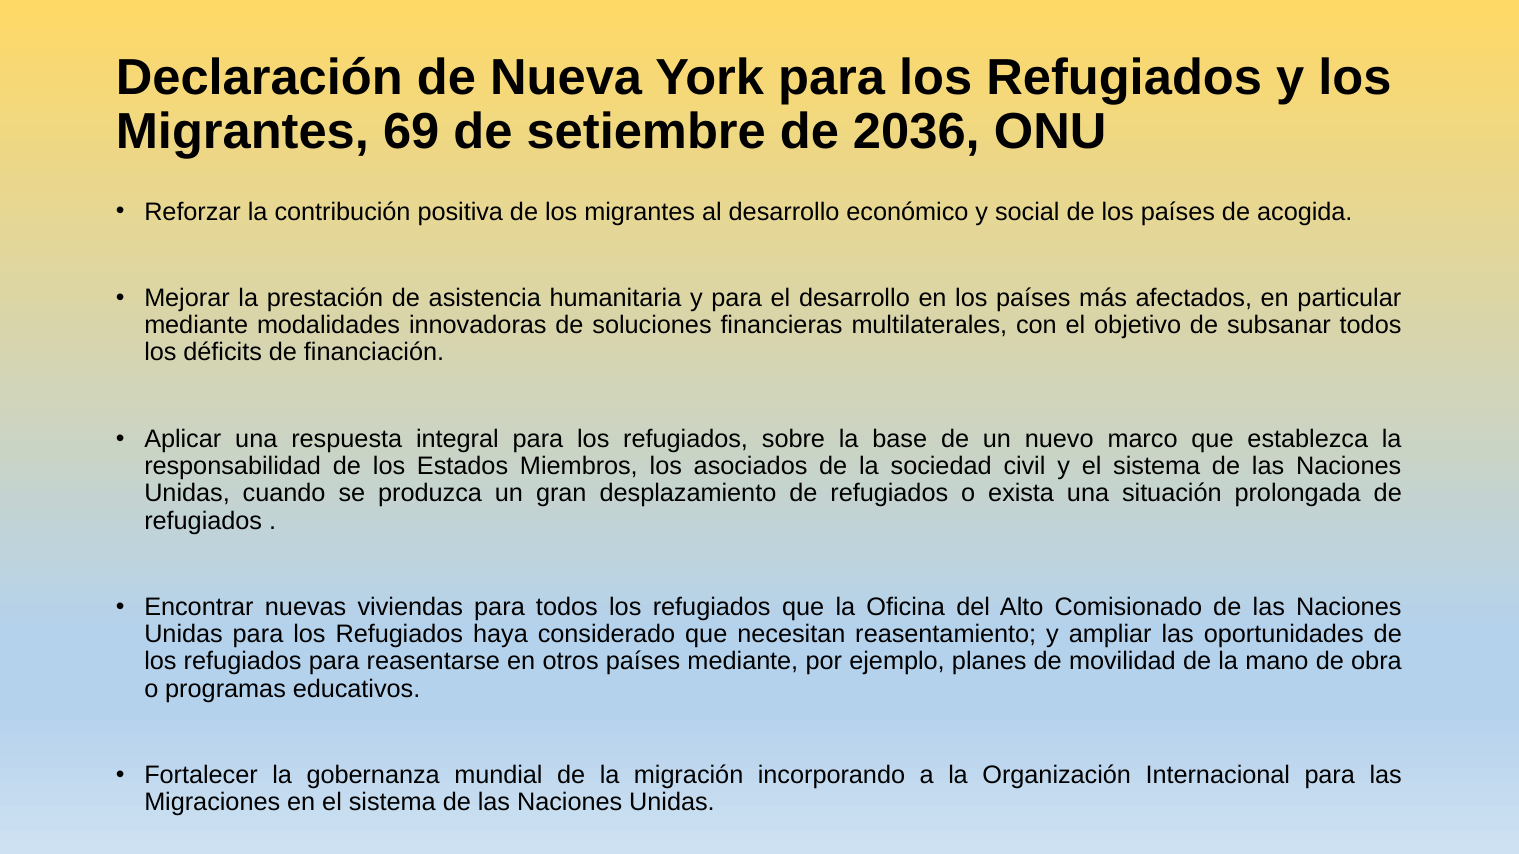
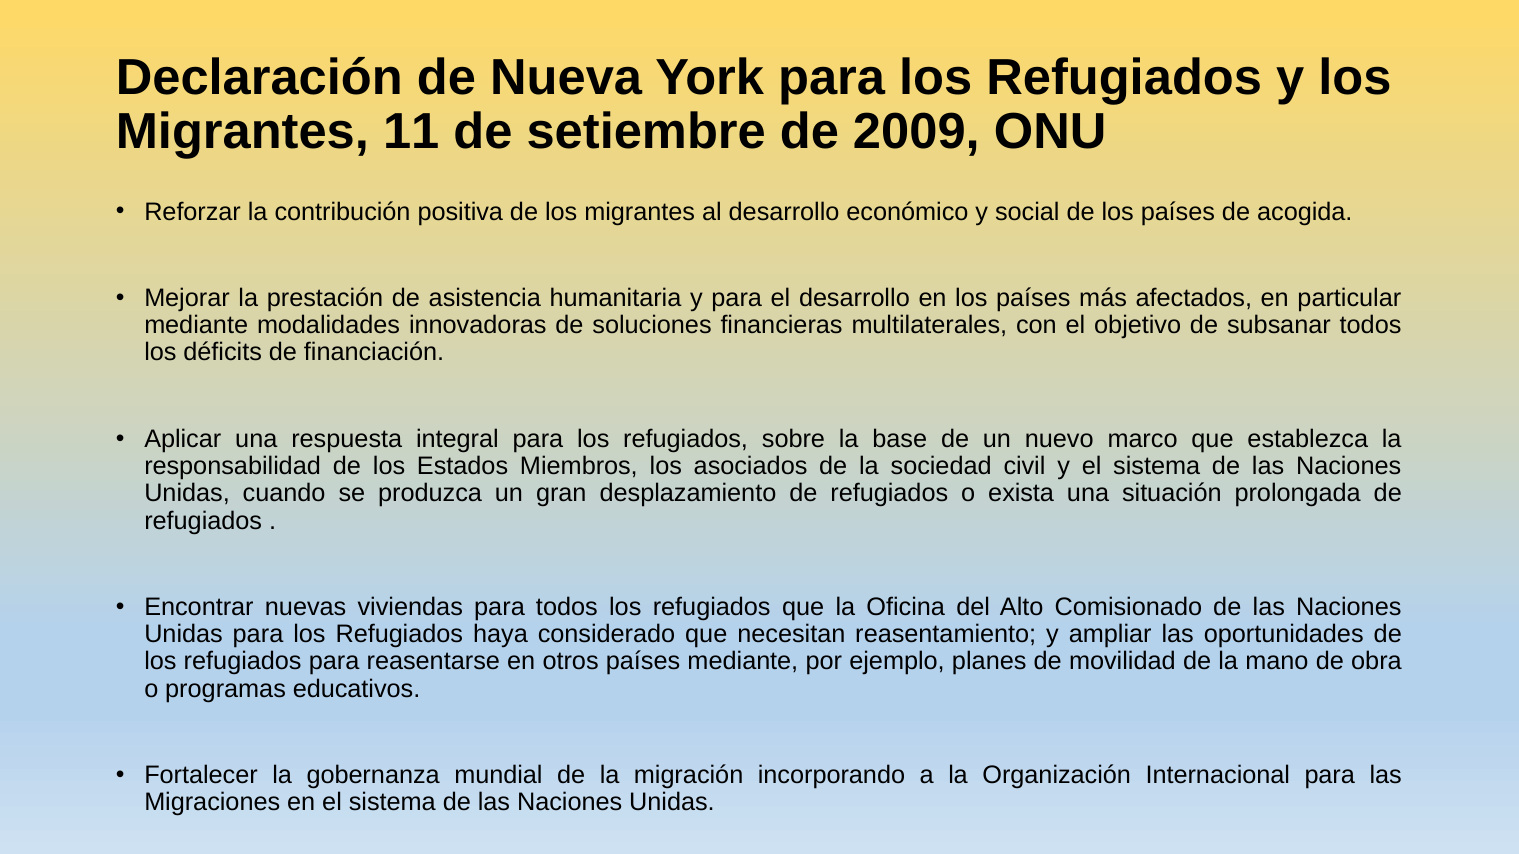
69: 69 -> 11 (411, 132)
2036: 2036 -> 2009 (916, 132)
